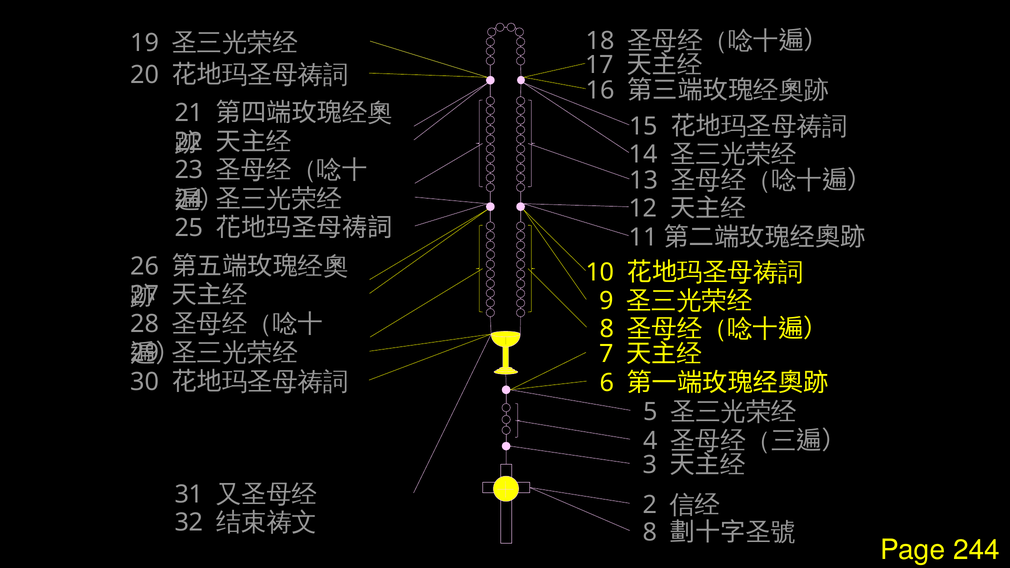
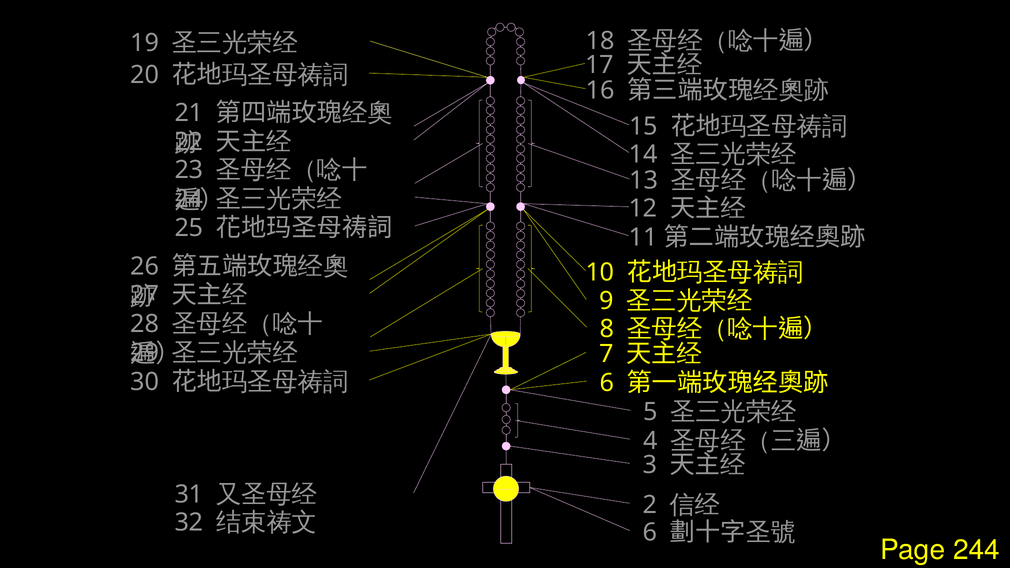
8: 8 -> 6 (650, 532)
